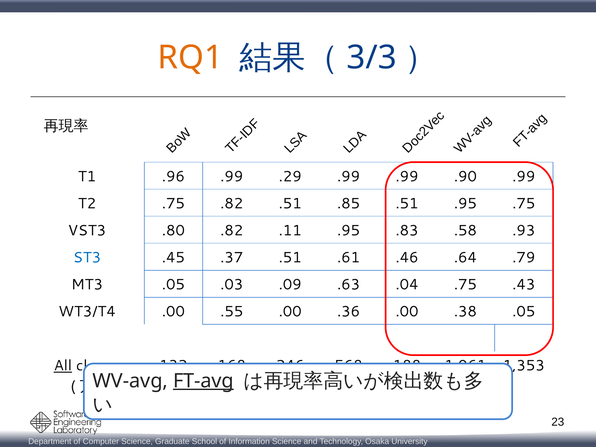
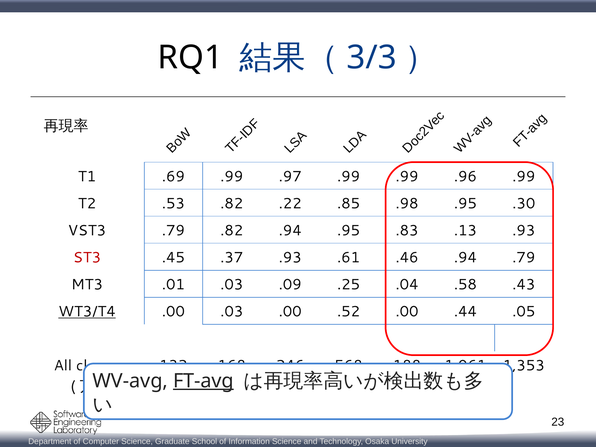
RQ1 colour: orange -> black (190, 57)
.96: .96 -> .69 (173, 176)
.29: .29 -> .97 (290, 176)
.90: .90 -> .96 (465, 176)
T2 .75: .75 -> .53 (173, 203)
.82 .51: .51 -> .22 (290, 203)
.85 .51: .51 -> .98 (407, 203)
.95 .75: .75 -> .30 (524, 203)
VST3 .80: .80 -> .79 (173, 231)
.82 .11: .11 -> .94 (290, 231)
.58: .58 -> .13 (465, 231)
ST3 colour: blue -> red (87, 258)
.37 .51: .51 -> .93 (290, 258)
.46 .64: .64 -> .94 (465, 258)
MT3 .05: .05 -> .01 (173, 285)
.63: .63 -> .25 (349, 285)
.04 .75: .75 -> .58 (465, 285)
WT3/T4 underline: none -> present (87, 312)
.00 .55: .55 -> .03 (232, 312)
.36: .36 -> .52 (349, 312)
.38: .38 -> .44 (465, 312)
All underline: present -> none (63, 366)
